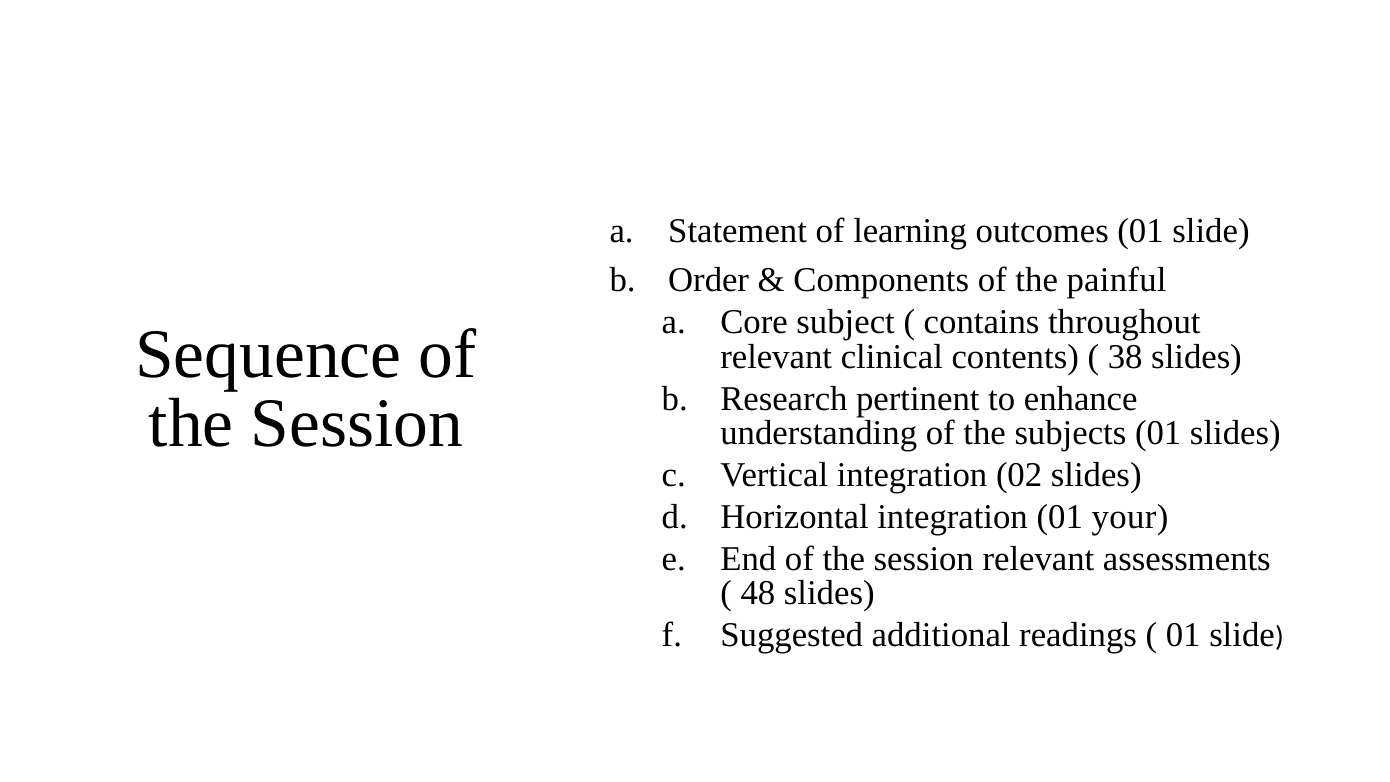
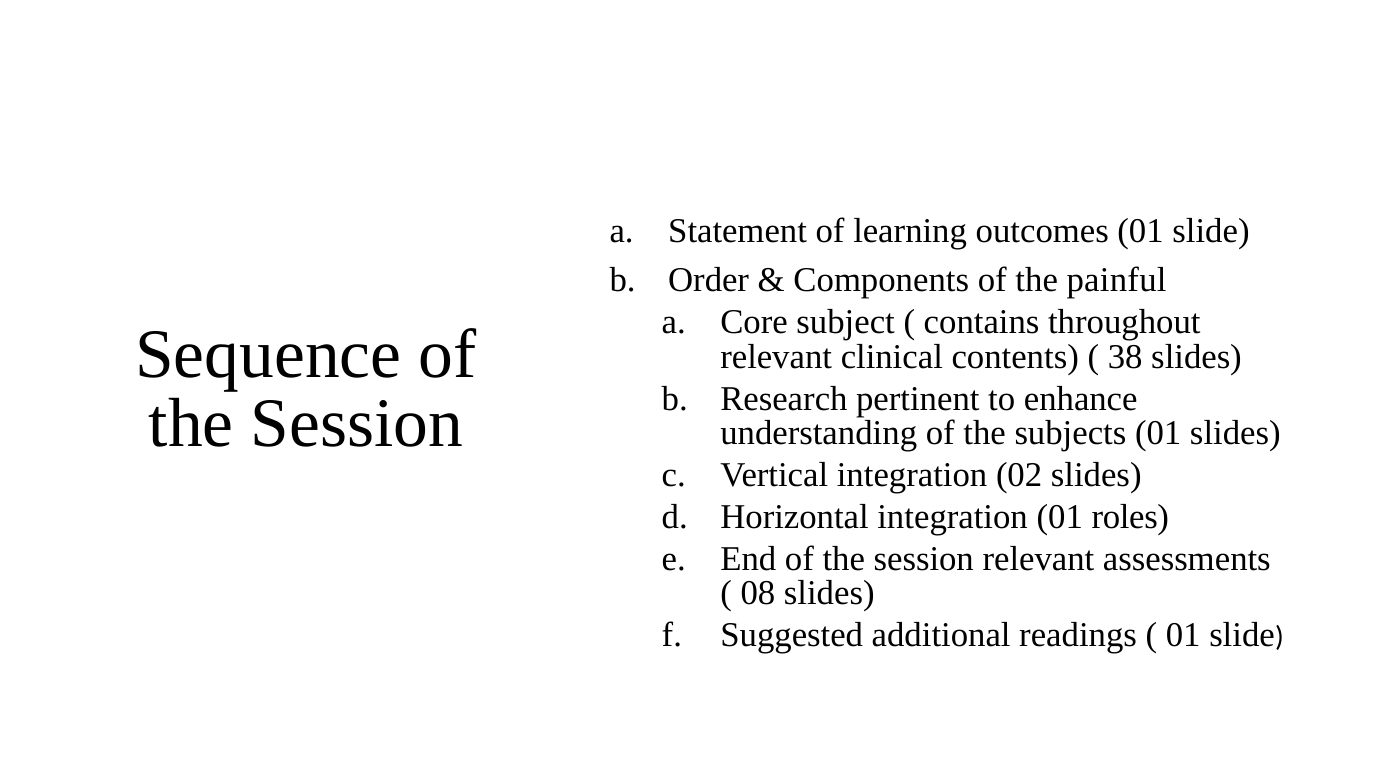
your: your -> roles (1130, 517)
48: 48 -> 08 (758, 593)
